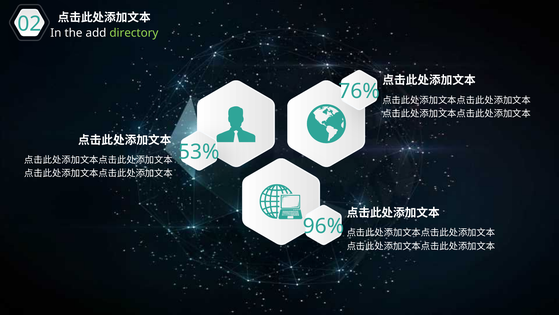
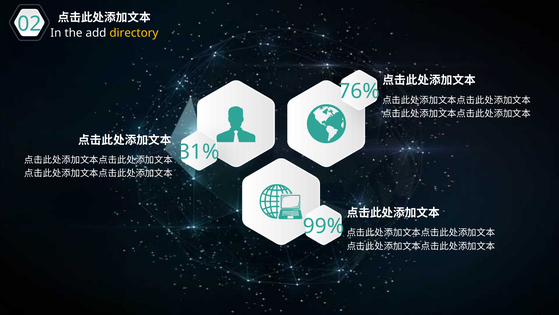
directory colour: light green -> yellow (134, 33)
53%: 53% -> 31% (199, 151)
96%: 96% -> 99% (324, 226)
